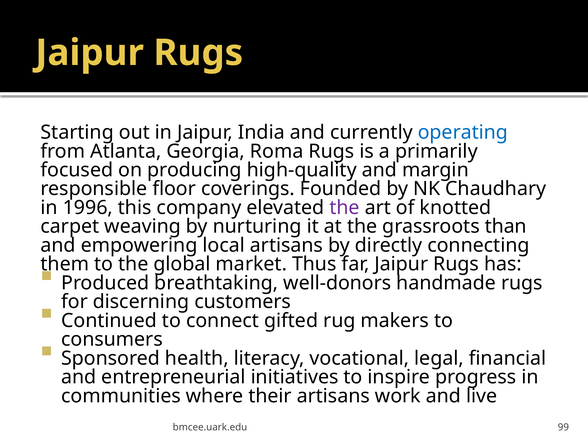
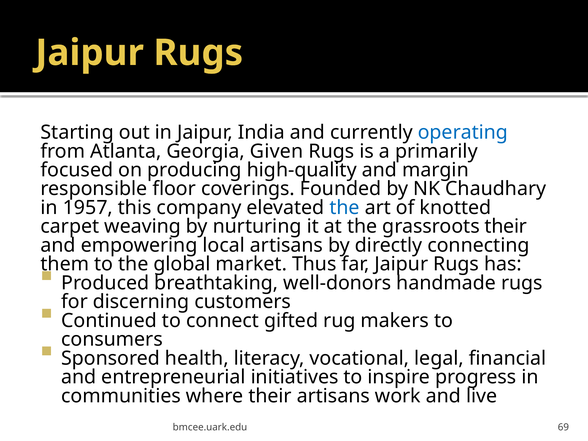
Roma: Roma -> Given (277, 151)
1996: 1996 -> 1957 (88, 208)
the colour: purple -> blue (345, 208)
grassroots than: than -> their (506, 226)
99: 99 -> 69 (563, 427)
